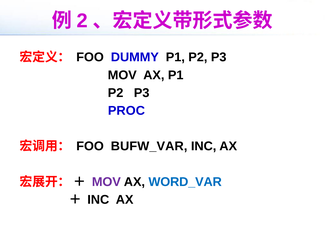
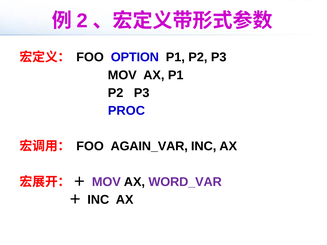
DUMMY: DUMMY -> OPTION (135, 57)
BUFW_VAR: BUFW_VAR -> AGAIN_VAR (149, 146)
WORD_VAR colour: blue -> purple (185, 182)
